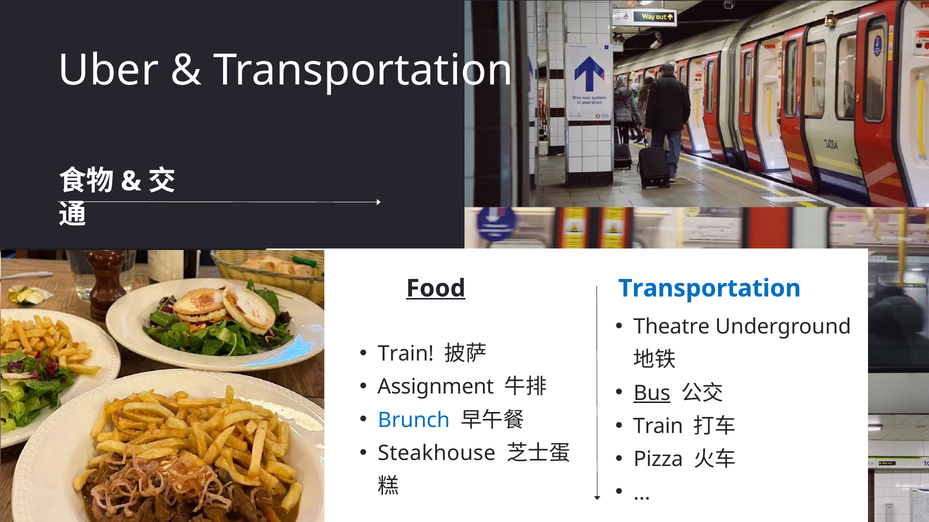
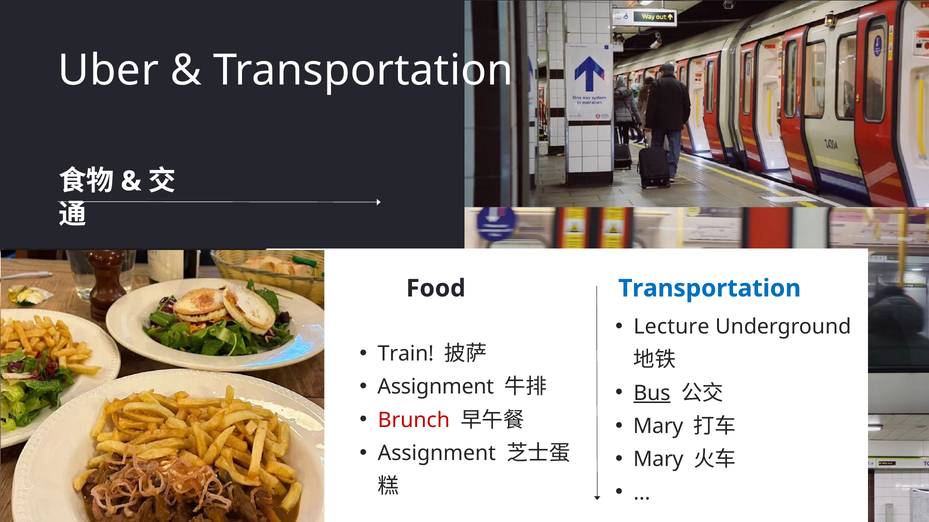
Food underline: present -> none (436, 289)
Theatre: Theatre -> Lecture (671, 327)
Brunch colour: blue -> red (414, 421)
Train: Train -> Mary (658, 427)
Steakhouse: Steakhouse -> Assignment (437, 454)
Pizza: Pizza -> Mary (658, 460)
